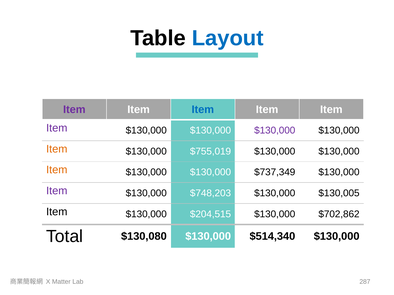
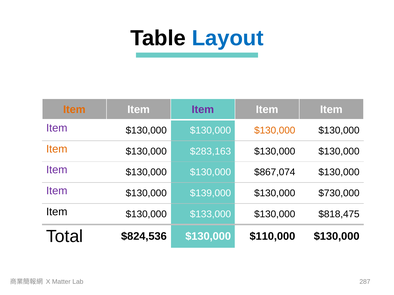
Item colour: purple -> orange (74, 110)
Item colour: blue -> purple (203, 110)
$130,000 colour: purple -> orange (275, 131)
$755,019: $755,019 -> $283,163 (211, 152)
Item colour: orange -> purple (57, 170)
$737,349: $737,349 -> $867,074 (275, 173)
$748,203: $748,203 -> $139,000 (211, 194)
$130,005: $130,005 -> $730,000 (339, 194)
$204,515: $204,515 -> $133,000 (211, 214)
$702,862: $702,862 -> $818,475 (339, 214)
$130,080: $130,080 -> $824,536 (144, 237)
$514,340: $514,340 -> $110,000 (272, 237)
